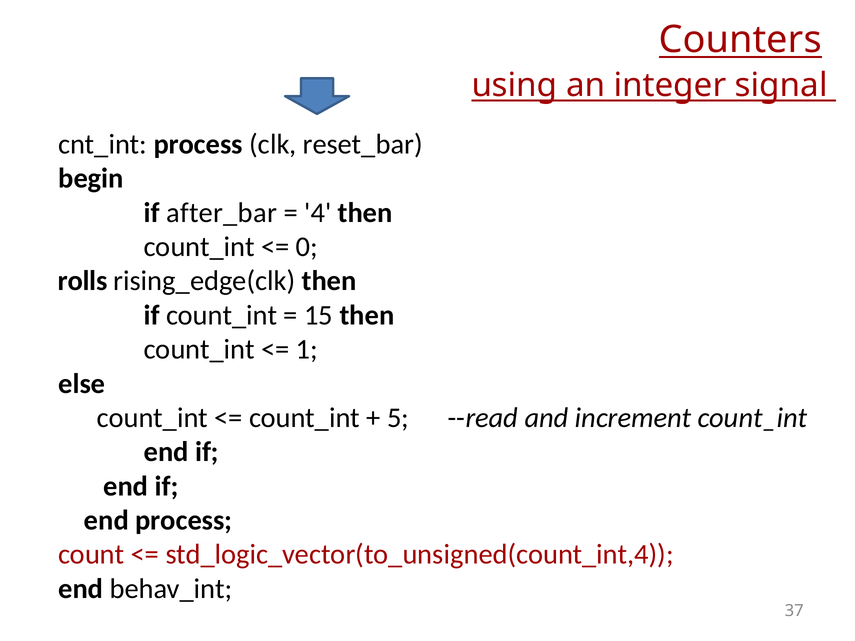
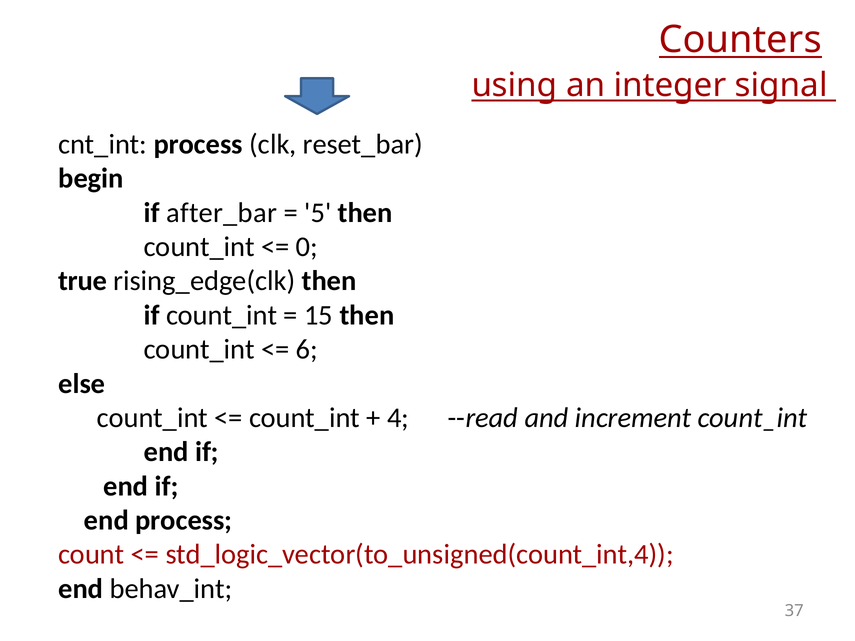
4: 4 -> 5 (318, 213)
rolls: rolls -> true (83, 281)
1: 1 -> 6 (307, 350)
5: 5 -> 4 (398, 418)
